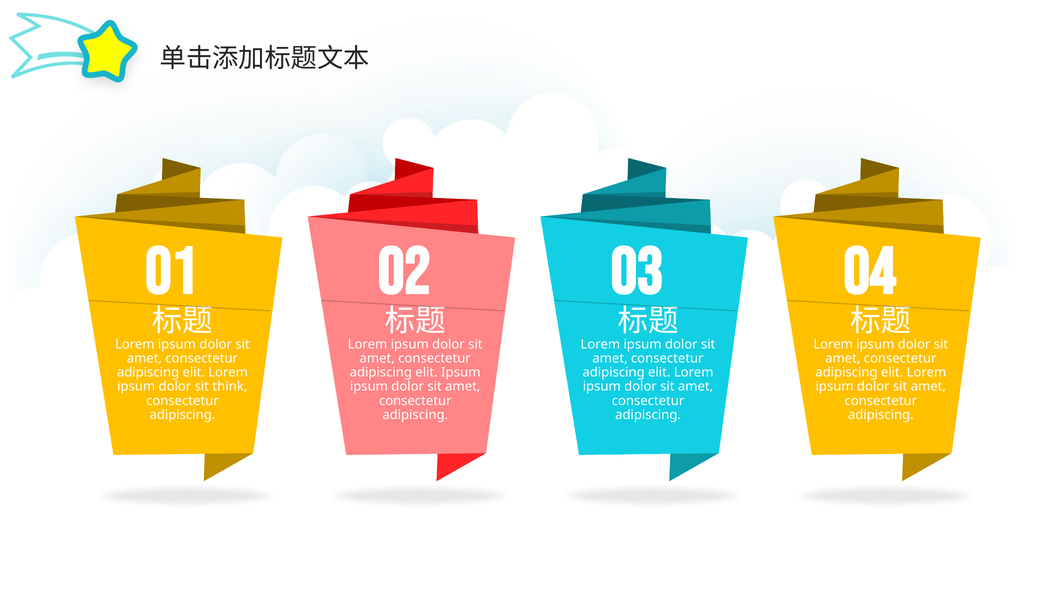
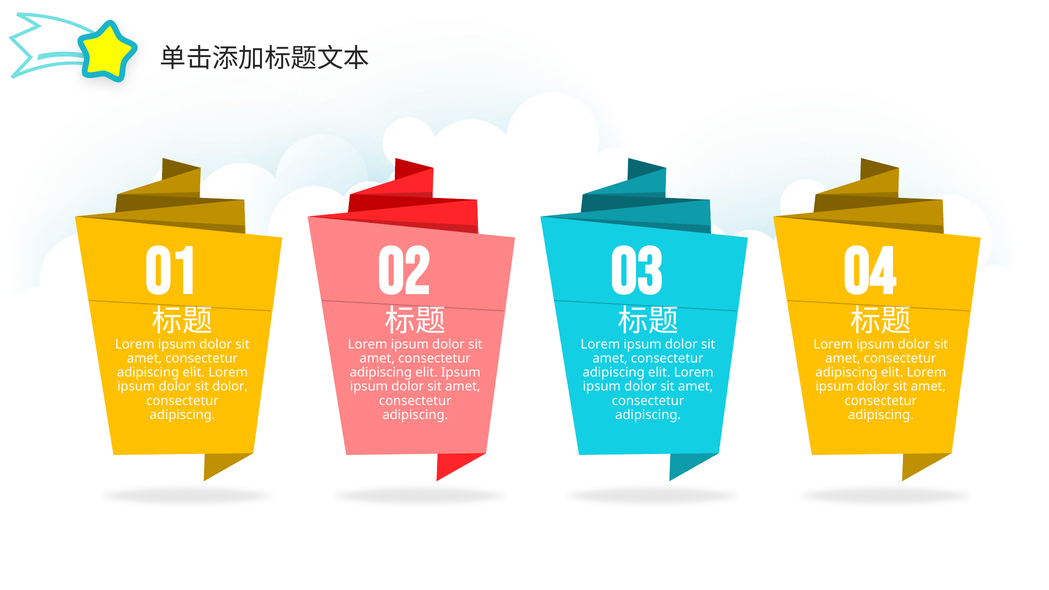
sit think: think -> dolor (230, 387)
